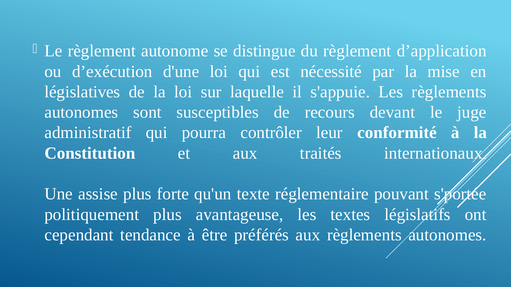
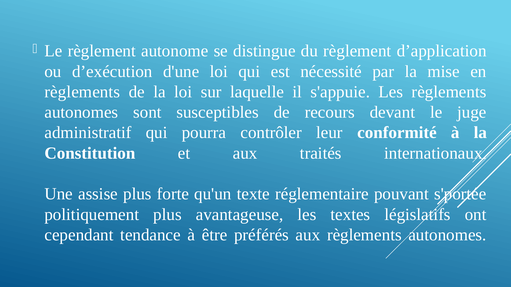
législatives: législatives -> règlements (82, 92)
